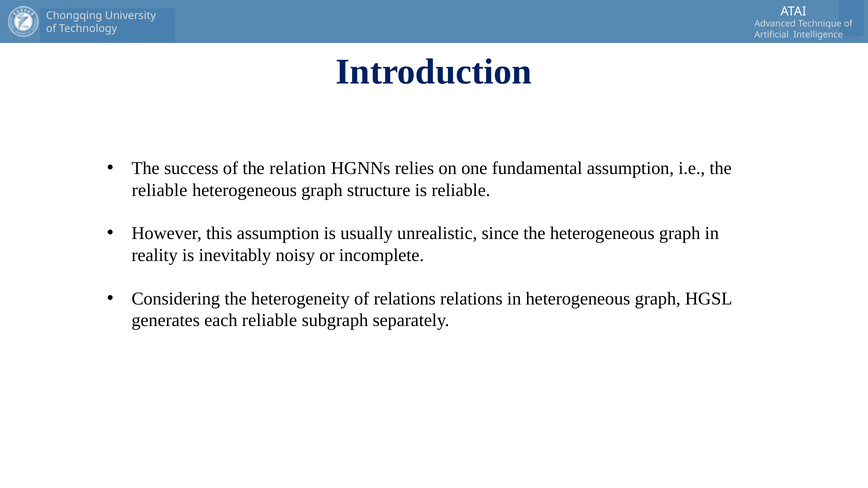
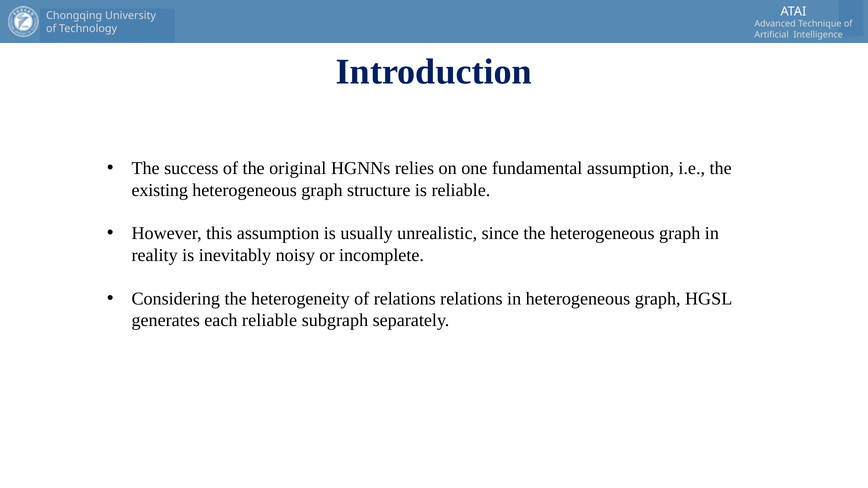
relation: relation -> original (298, 168)
reliable: reliable -> existing (160, 190)
